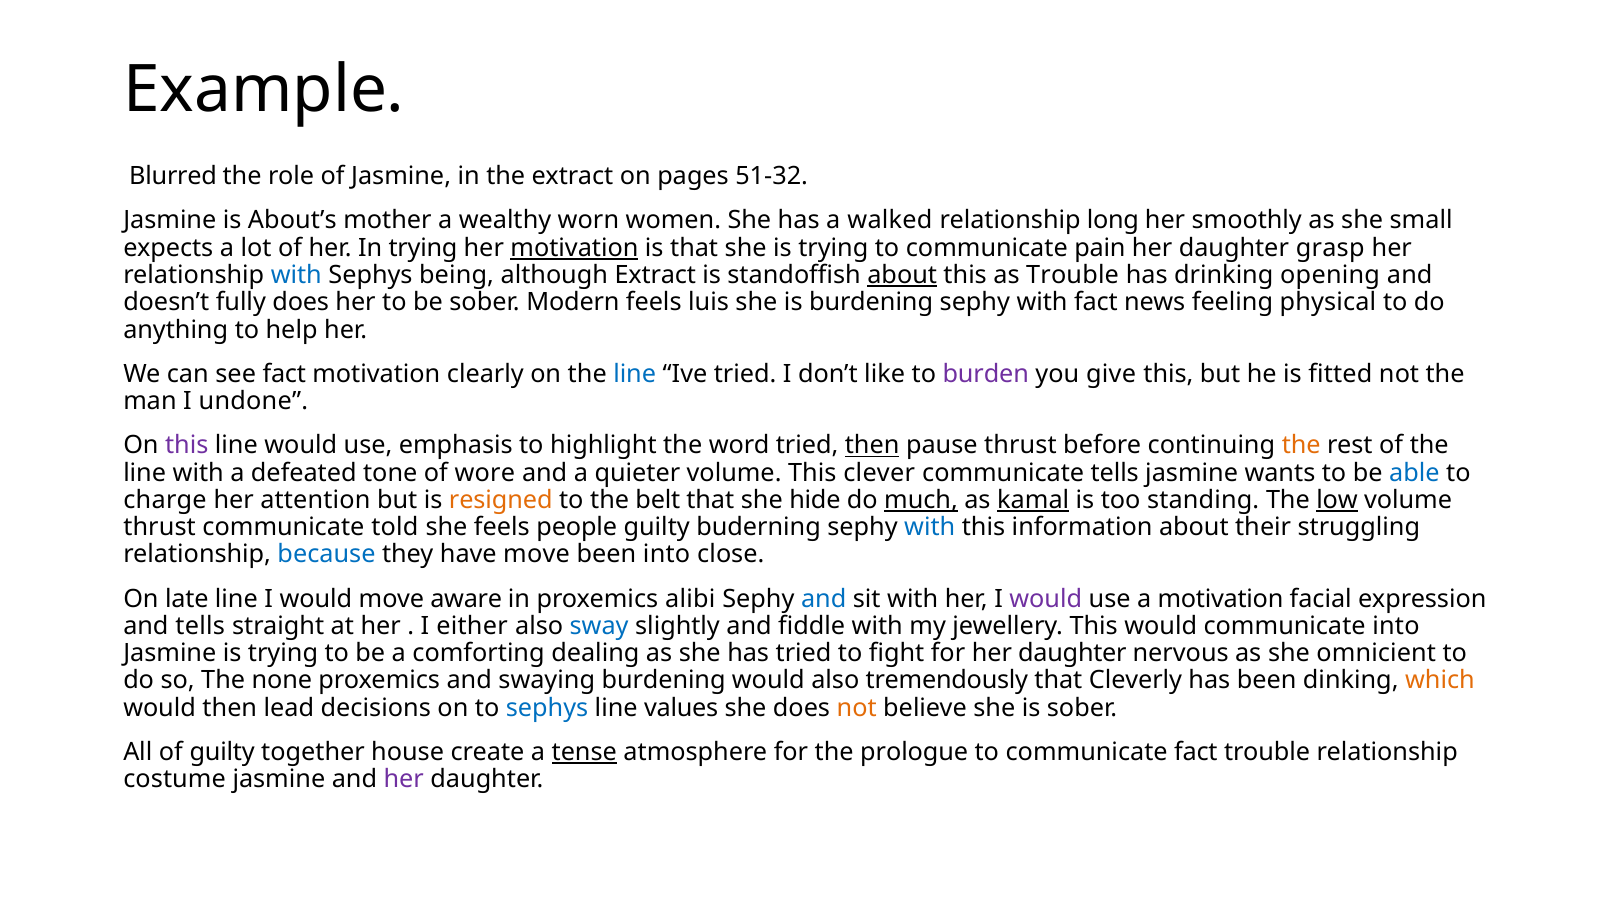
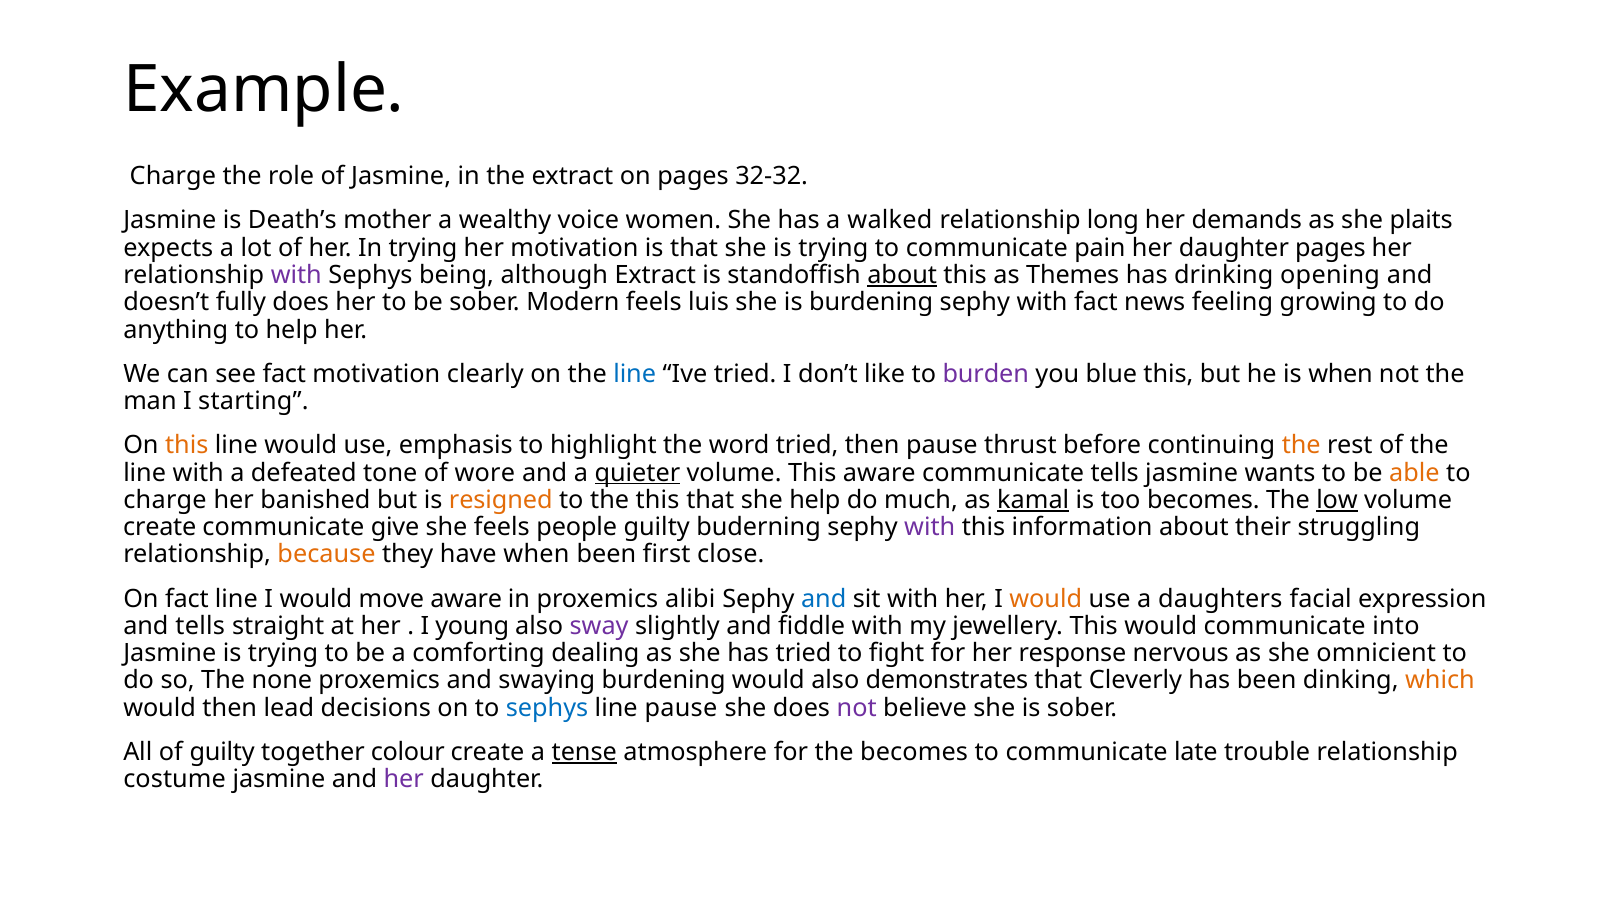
Blurred: Blurred -> Charge (173, 177)
51-32: 51-32 -> 32-32 (772, 177)
About’s: About’s -> Death’s (292, 221)
worn: worn -> voice (588, 221)
smoothly: smoothly -> demands (1247, 221)
small: small -> plaits (1421, 221)
motivation underline: present -> none (574, 248)
daughter grasp: grasp -> pages (1330, 248)
with colour: blue -> purple (296, 275)
as Trouble: Trouble -> Themes (1073, 275)
physical: physical -> growing (1328, 303)
give: give -> blue (1111, 374)
is fitted: fitted -> when (1341, 374)
undone: undone -> starting (253, 402)
this colour: purple -> orange (187, 446)
then underline: present -> none (872, 446)
quieter underline: none -> present (637, 473)
This clever: clever -> aware (879, 473)
able colour: blue -> orange (1414, 473)
attention: attention -> banished (315, 500)
the belt: belt -> this (658, 500)
she hide: hide -> help (815, 500)
much underline: present -> none (921, 500)
too standing: standing -> becomes (1203, 500)
thrust: thrust -> create (160, 528)
told: told -> give (395, 528)
with colour: blue -> purple (930, 528)
because colour: blue -> orange (327, 555)
have move: move -> when (536, 555)
been into: into -> first (667, 555)
On late: late -> fact (187, 599)
would colour: purple -> orange (1046, 599)
a motivation: motivation -> daughters (1220, 599)
either: either -> young (472, 626)
sway colour: blue -> purple (599, 626)
for her daughter: daughter -> response (1072, 654)
tremendously: tremendously -> demonstrates (947, 681)
line values: values -> pause (681, 708)
not colour: orange -> purple (857, 708)
house: house -> colour (408, 752)
the prologue: prologue -> becomes (914, 752)
communicate fact: fact -> late (1196, 752)
